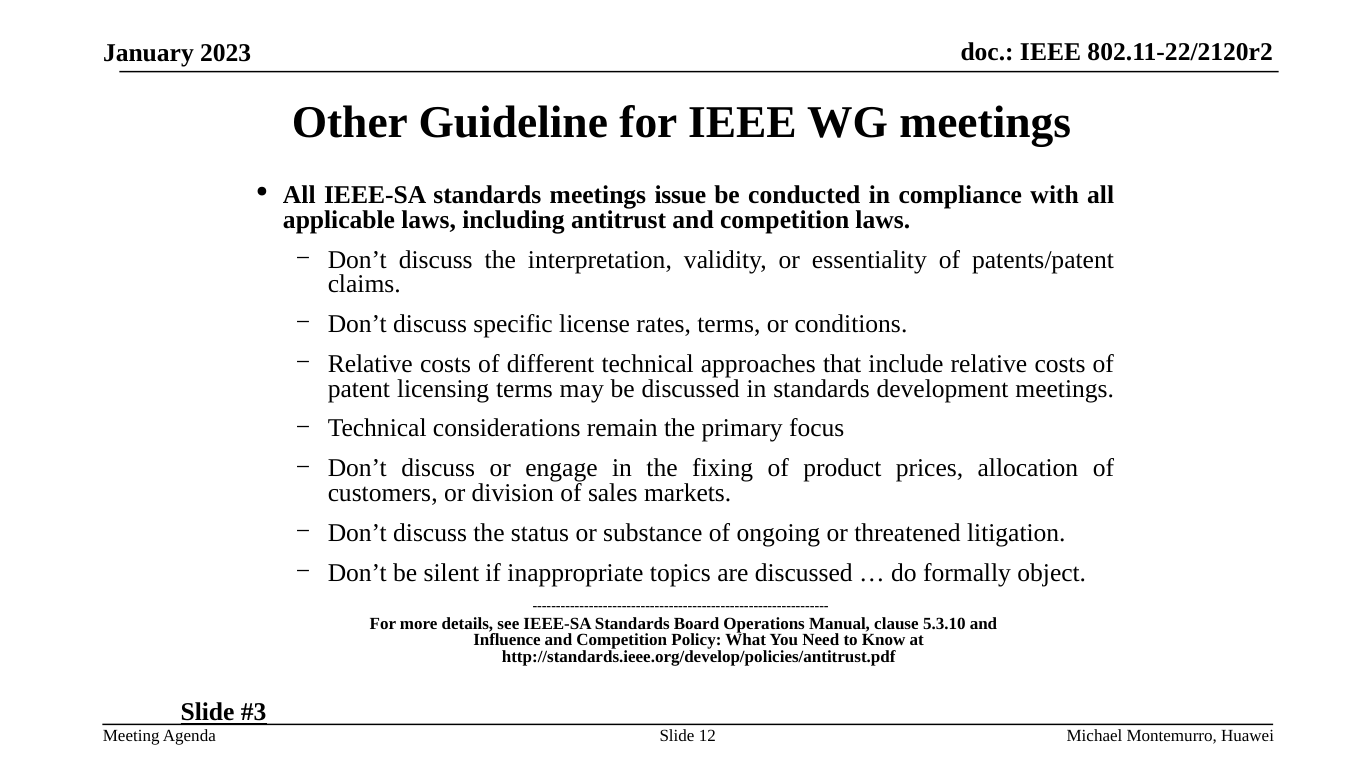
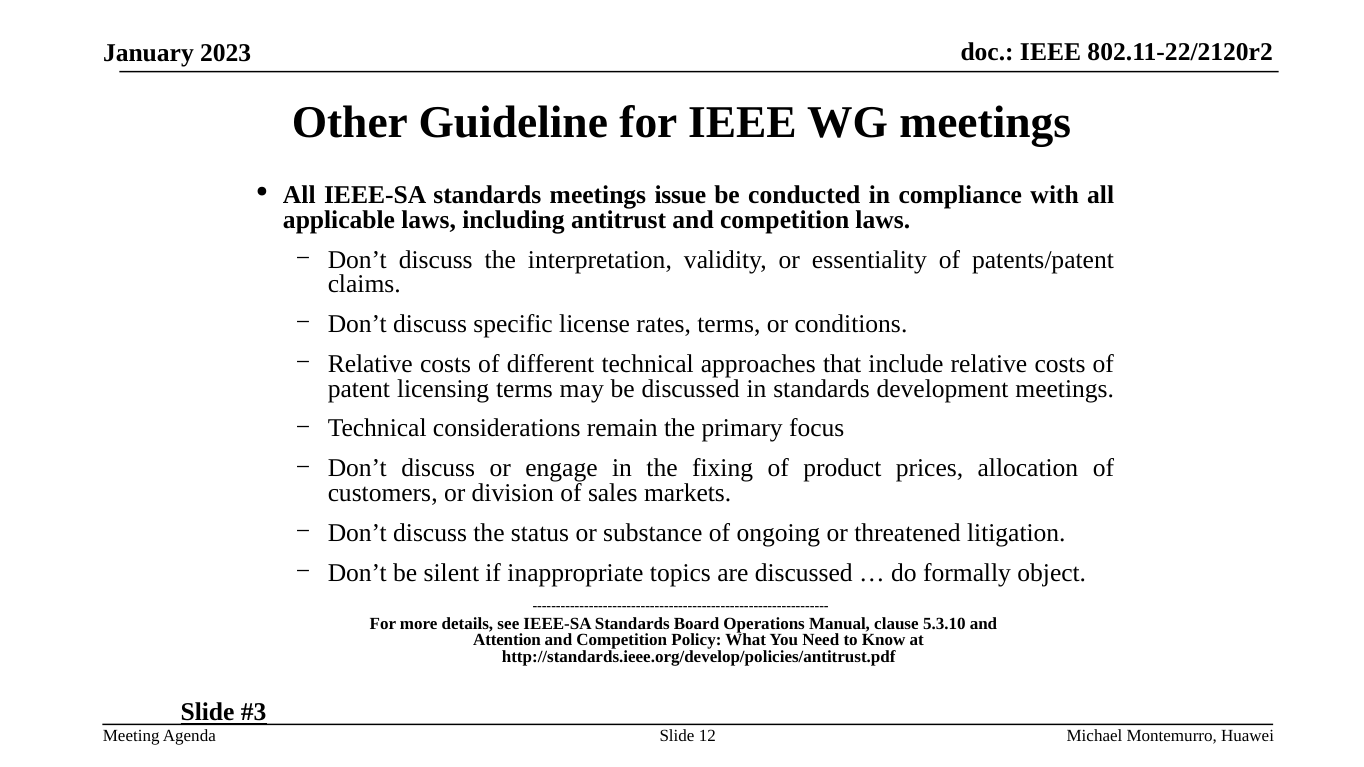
Influence: Influence -> Attention (507, 640)
